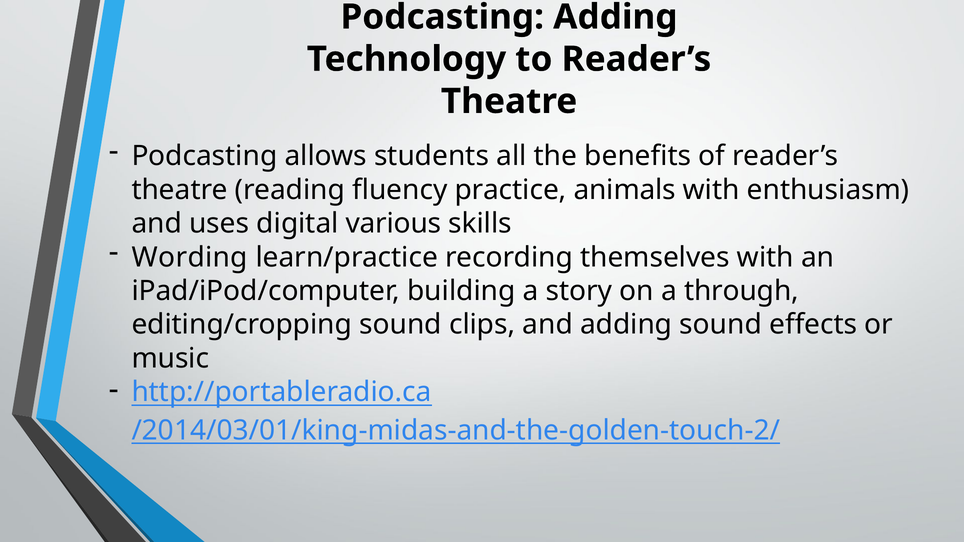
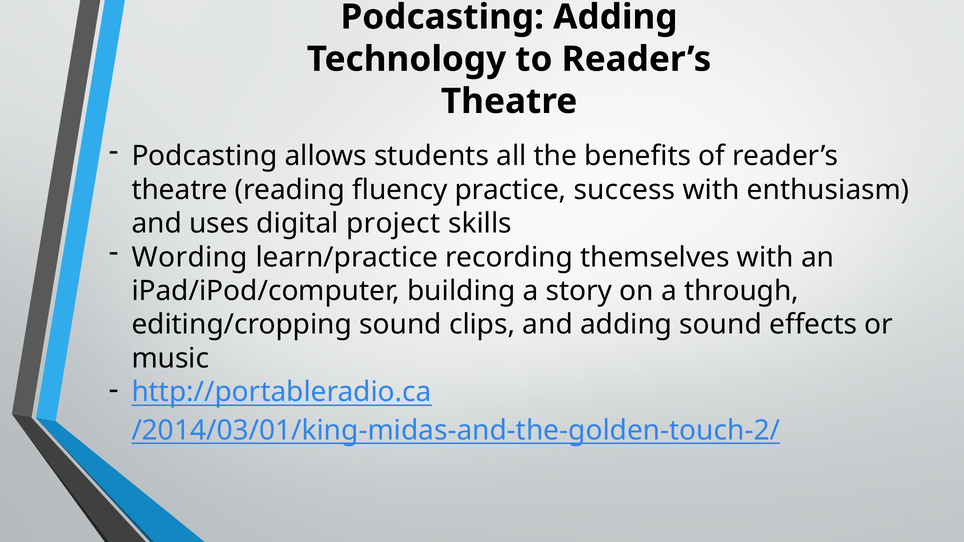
animals: animals -> success (625, 190)
various: various -> project (393, 224)
